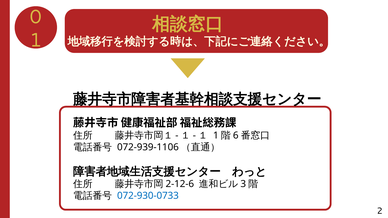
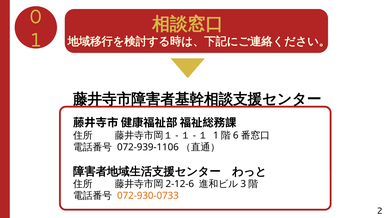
072-930-0733 colour: blue -> orange (148, 196)
